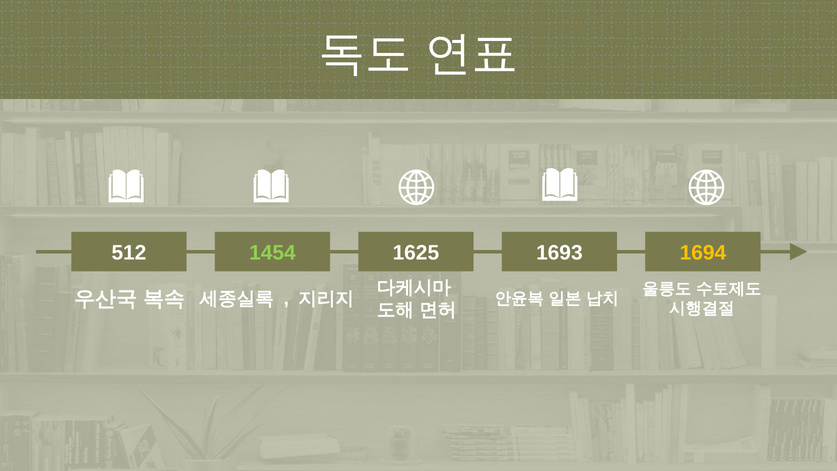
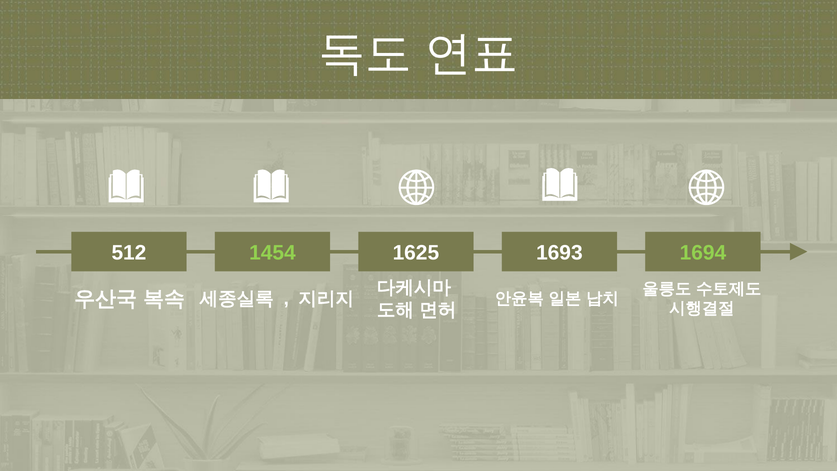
1694 colour: yellow -> light green (703, 253)
